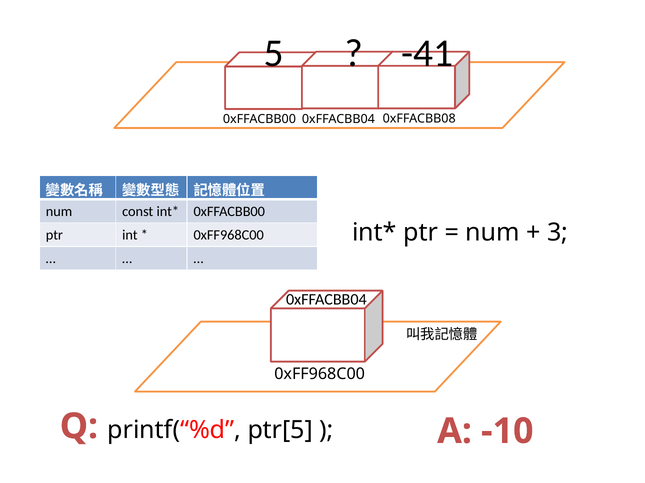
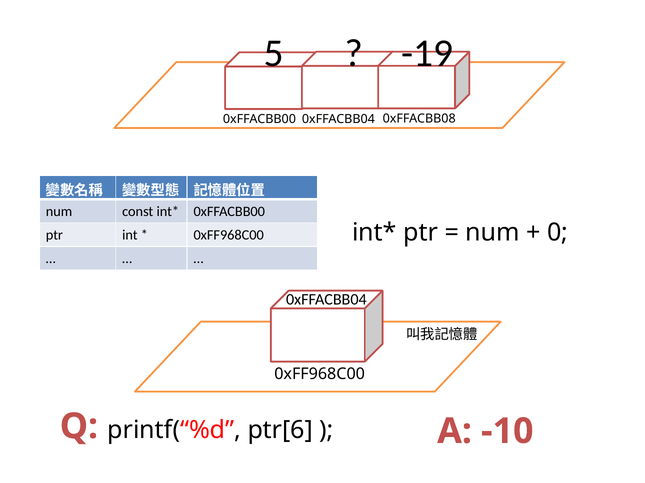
-41: -41 -> -19 (427, 54)
3: 3 -> 0 (558, 233)
ptr[5: ptr[5 -> ptr[6 (280, 430)
